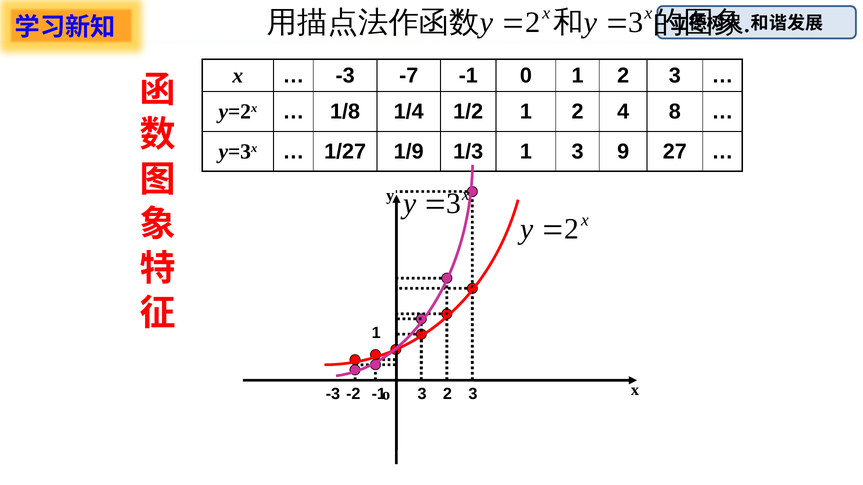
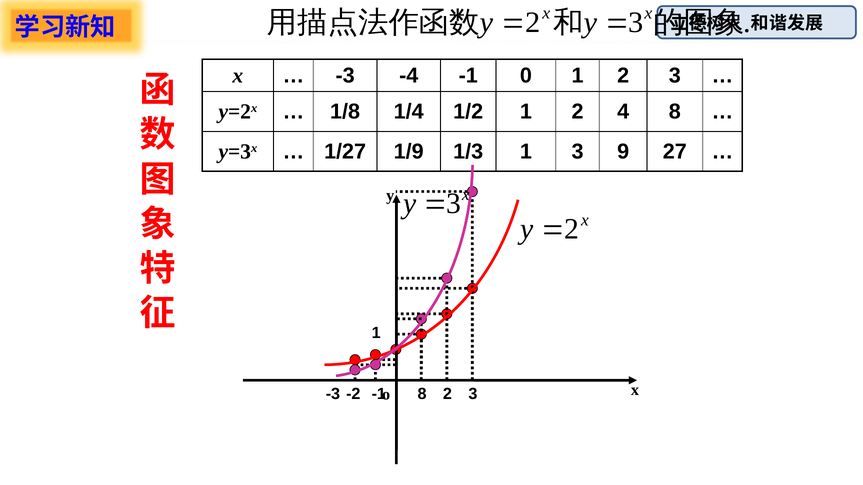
-7: -7 -> -4 (409, 76)
3: 3 -> 8 (422, 394)
